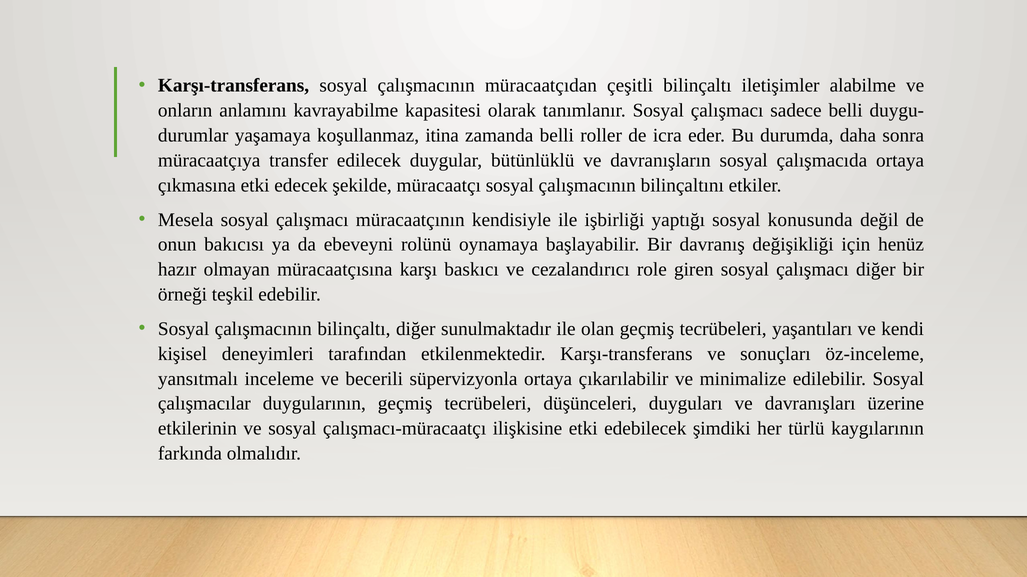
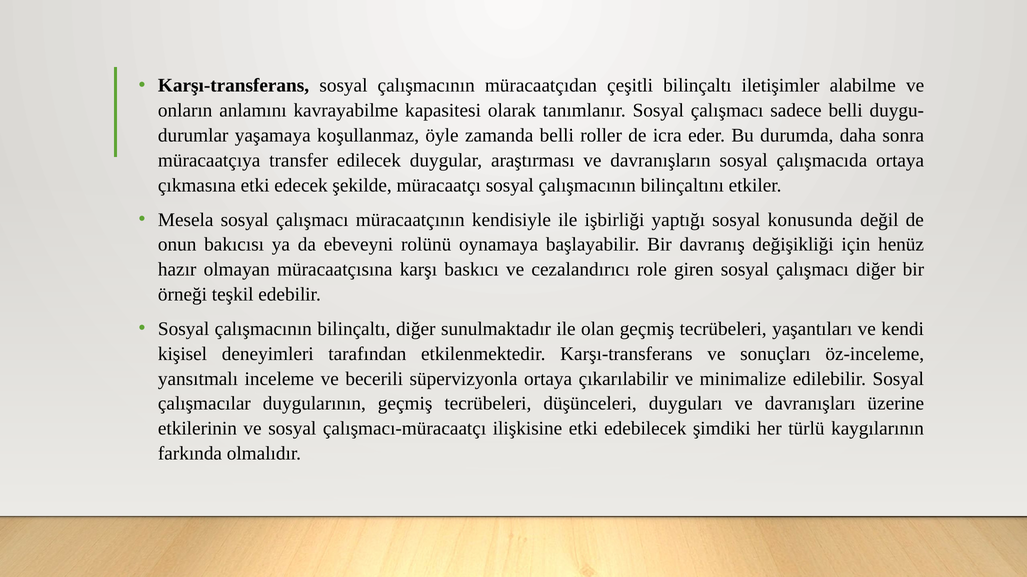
itina: itina -> öyle (442, 136)
bütünlüklü: bütünlüklü -> araştırması (533, 160)
